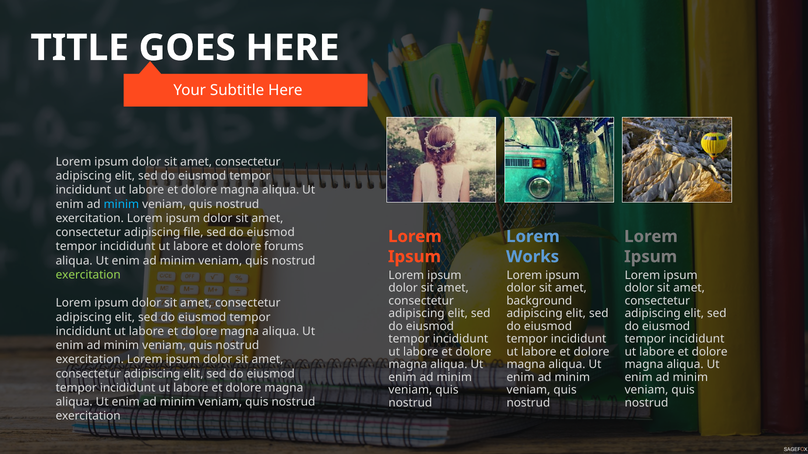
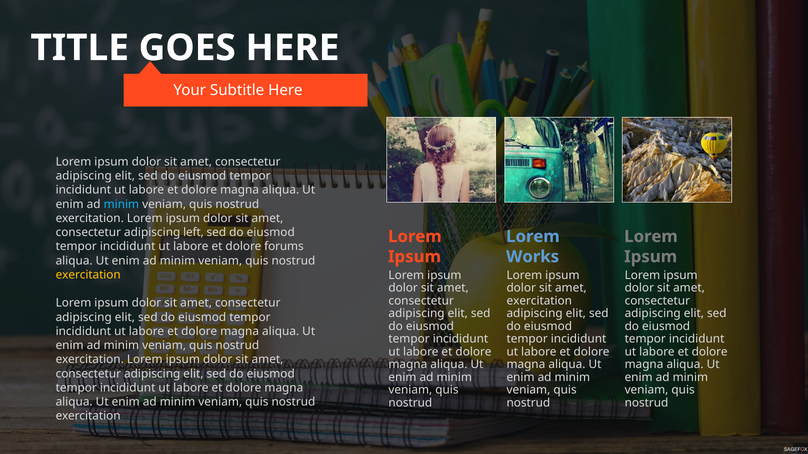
file: file -> left (193, 233)
exercitation colour: light green -> yellow (88, 275)
background: background -> exercitation (539, 301)
